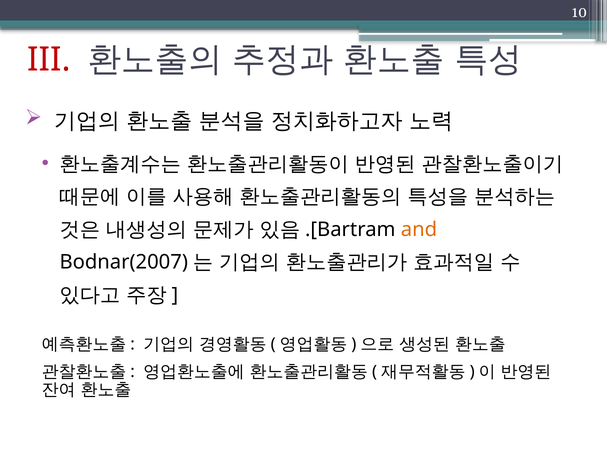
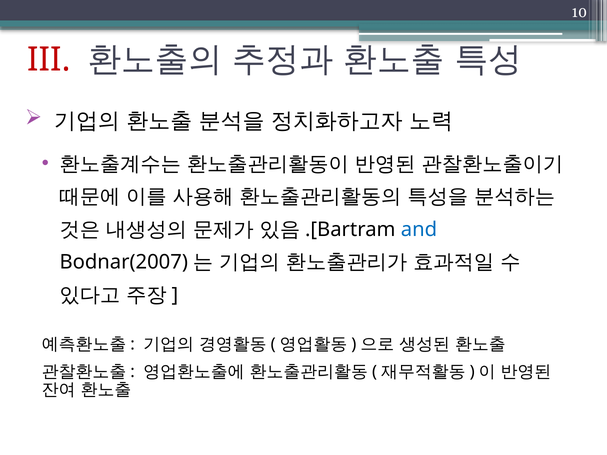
and colour: orange -> blue (419, 230)
